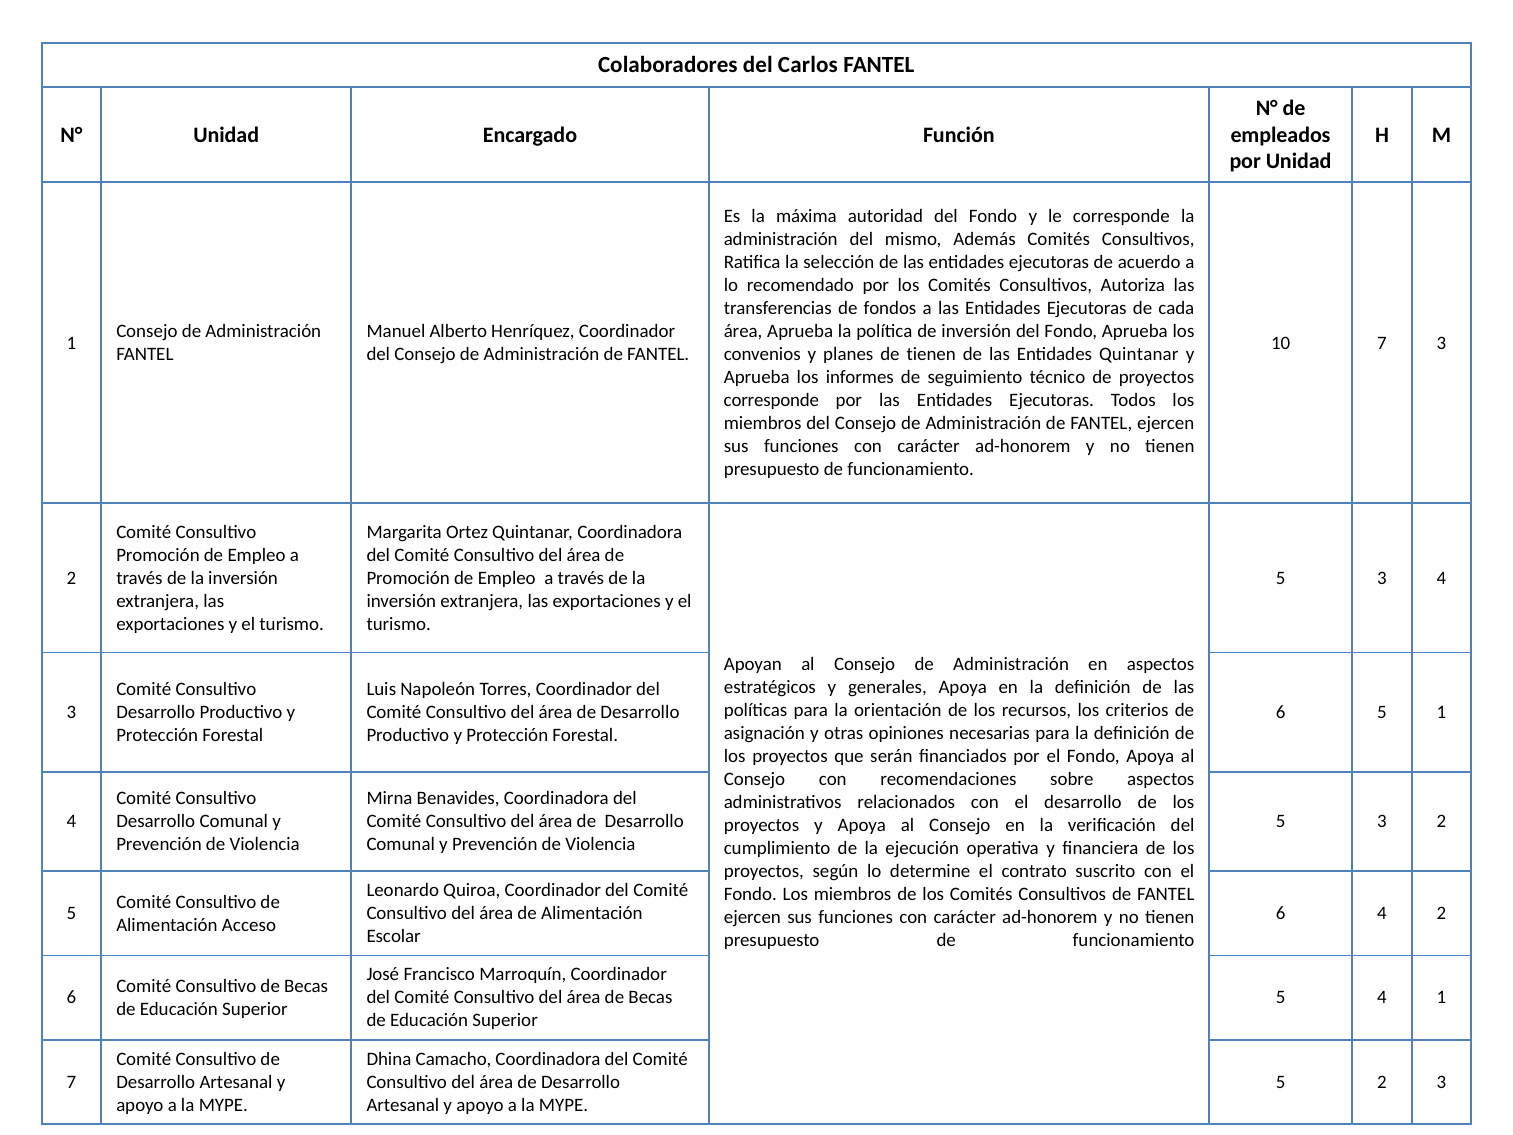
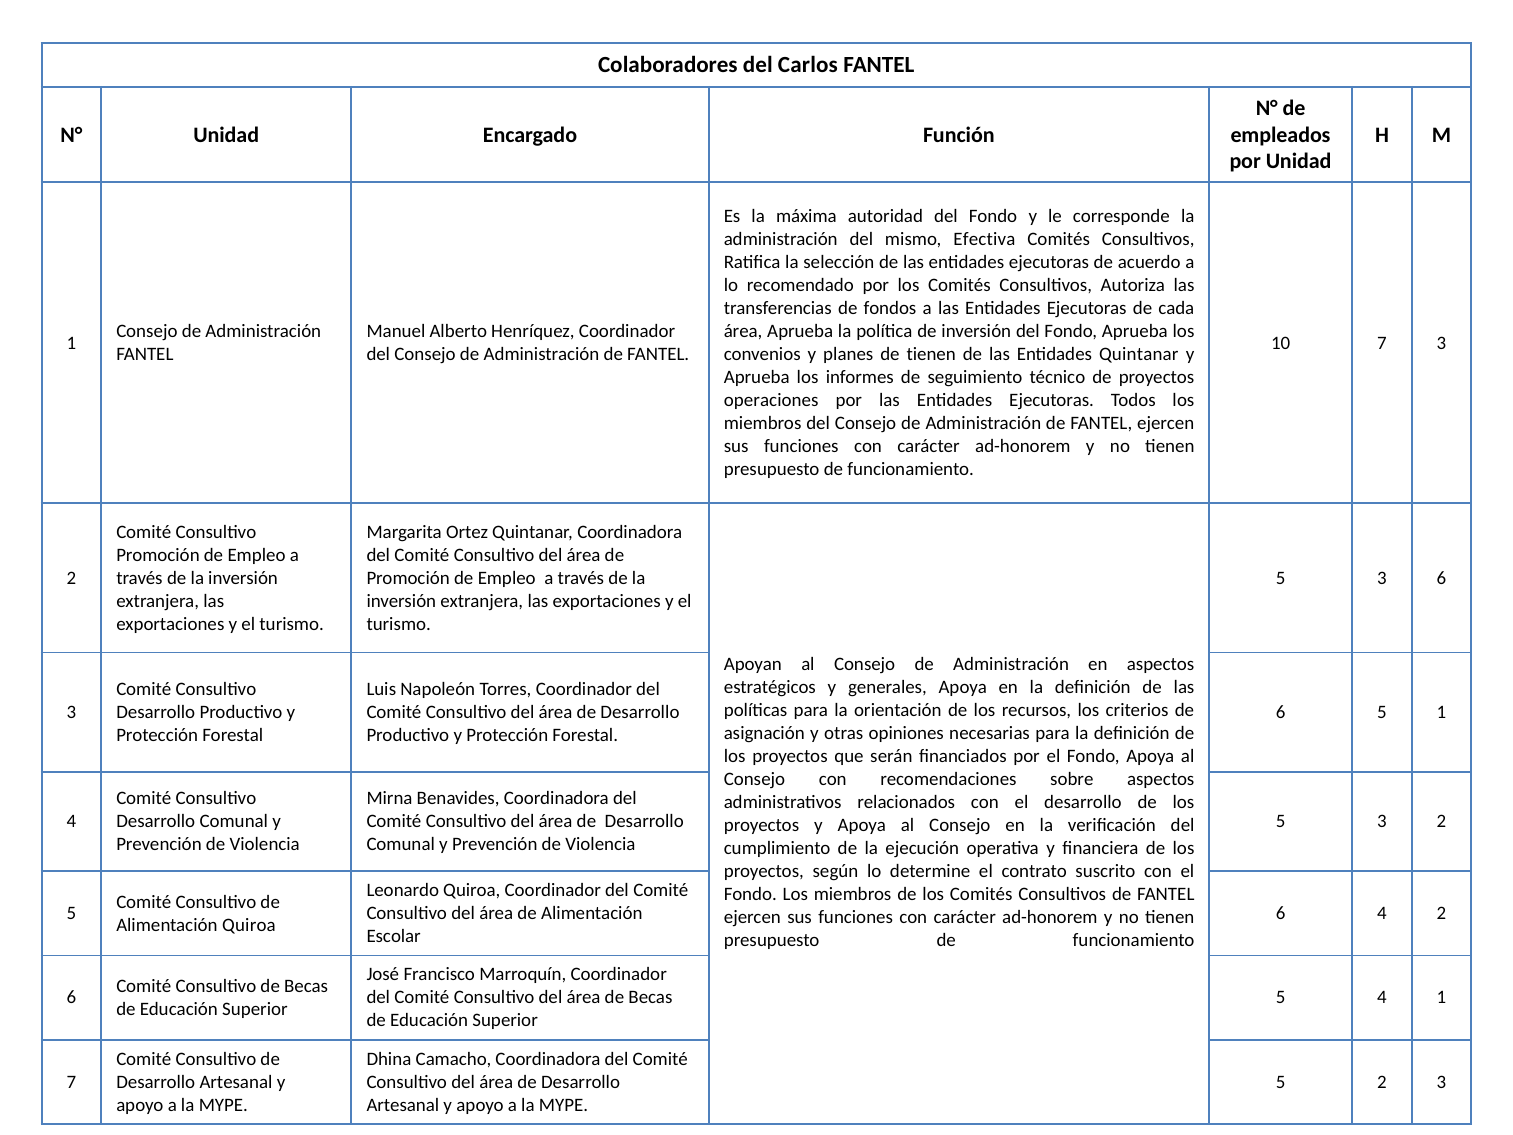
Además: Además -> Efectiva (984, 239)
corresponde: corresponde -> operaciones (771, 400)
3 4: 4 -> 6 (1441, 578)
Alimentación Acceso: Acceso -> Quiroa (249, 925)
